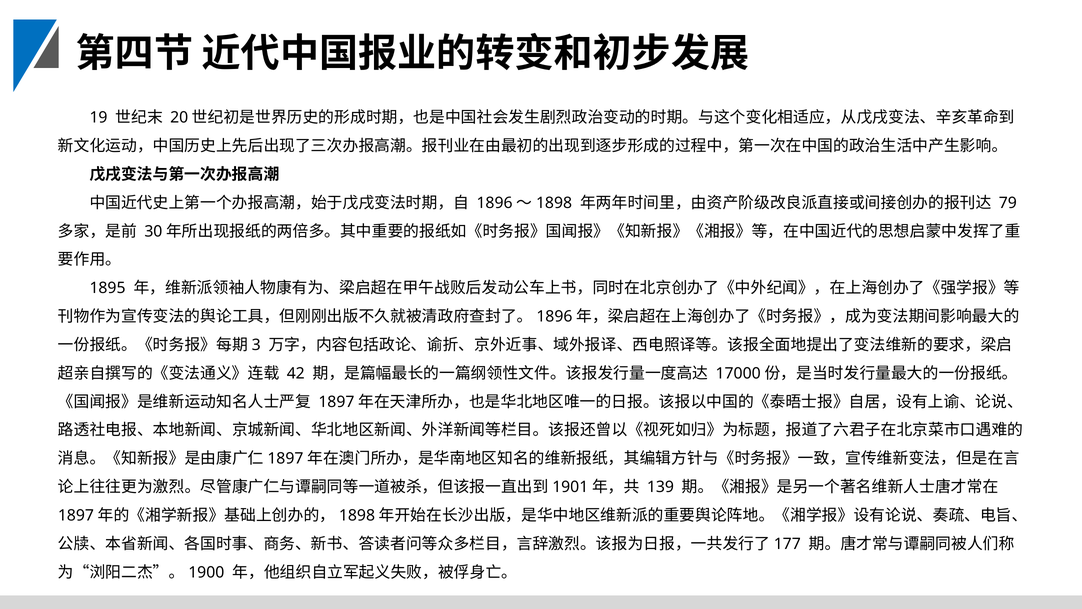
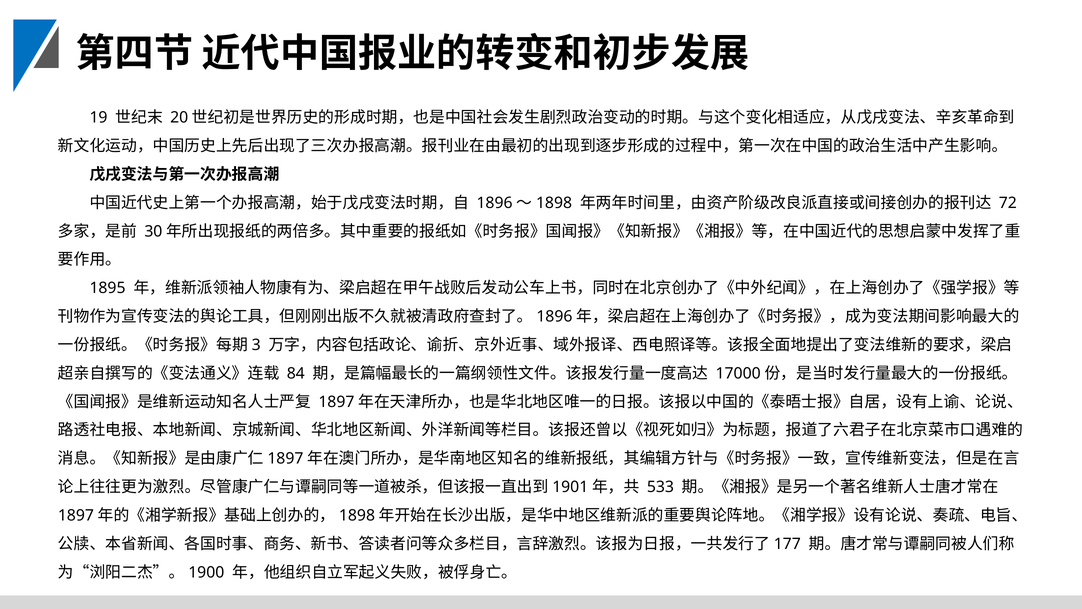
79: 79 -> 72 (1008, 203)
42: 42 -> 84 (296, 373)
139: 139 -> 533 (660, 487)
